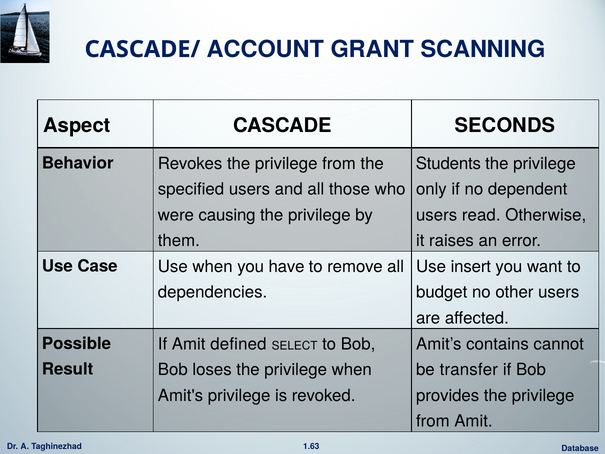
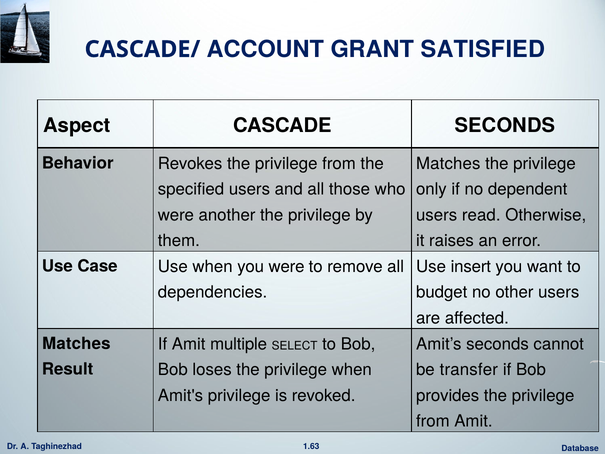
SCANNING: SCANNING -> SATISFIED (483, 49)
Students: Students -> Matches (448, 163)
causing: causing -> another (227, 215)
you have: have -> were (287, 266)
Possible: Possible -> Matches (76, 343)
defined: defined -> multiple (239, 344)
Amit’s contains: contains -> seconds (497, 344)
